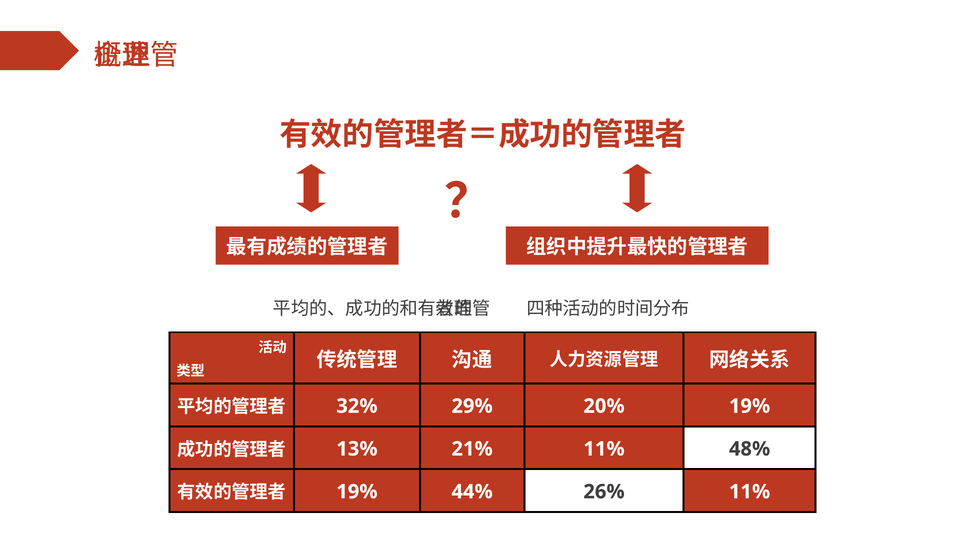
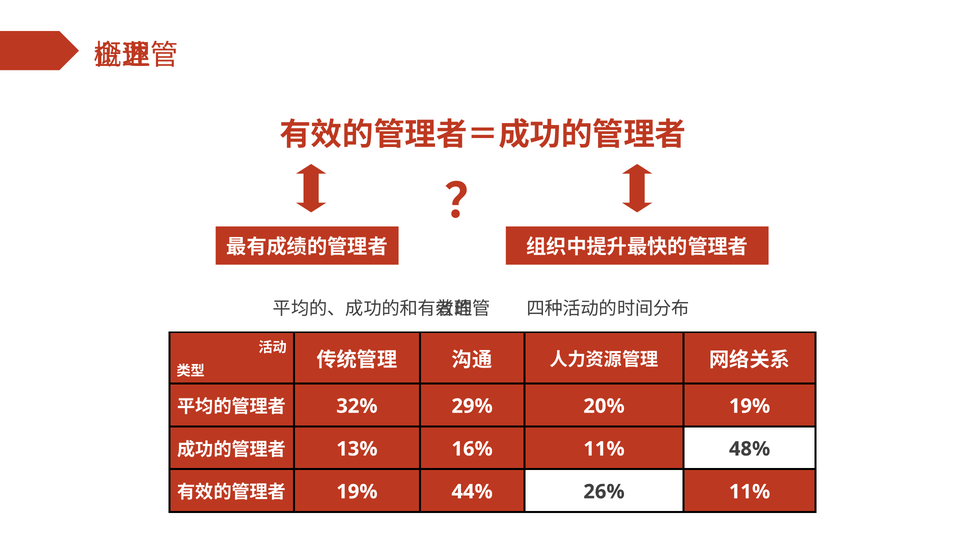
21%: 21% -> 16% (472, 448)
